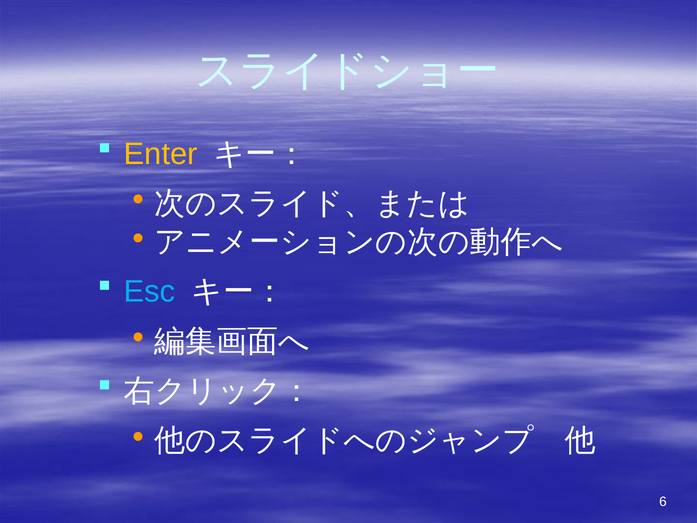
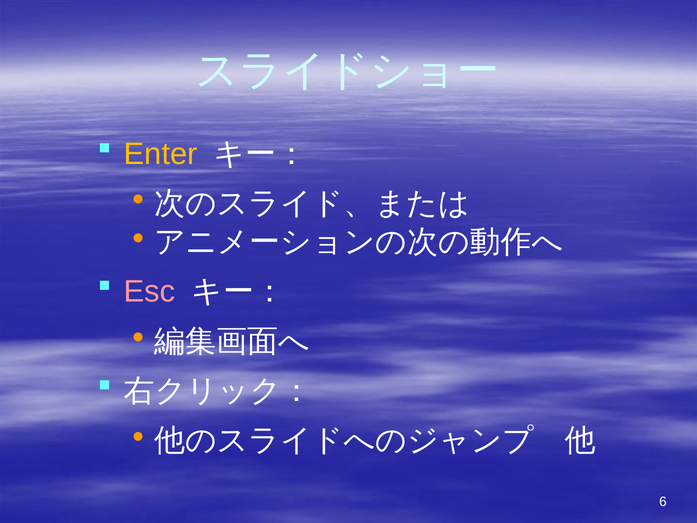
Esc colour: light blue -> pink (149, 292)
